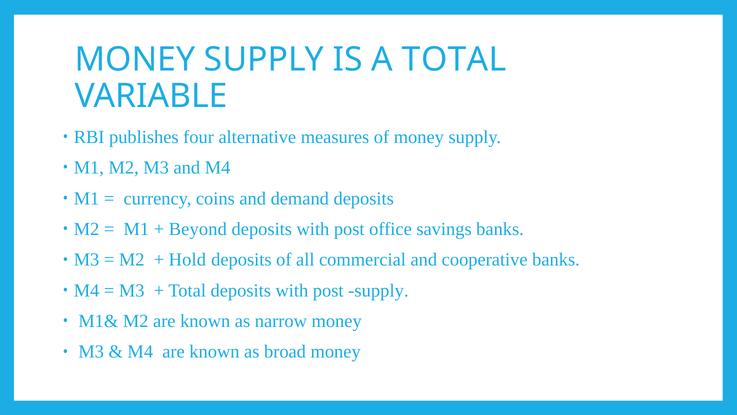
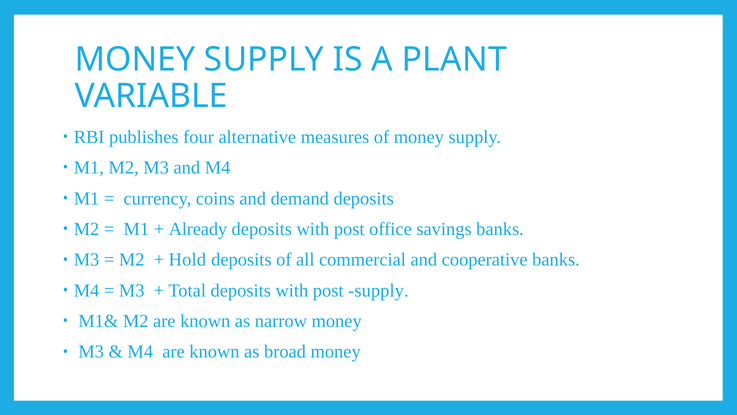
A TOTAL: TOTAL -> PLANT (454, 59)
Beyond: Beyond -> Already (198, 229)
